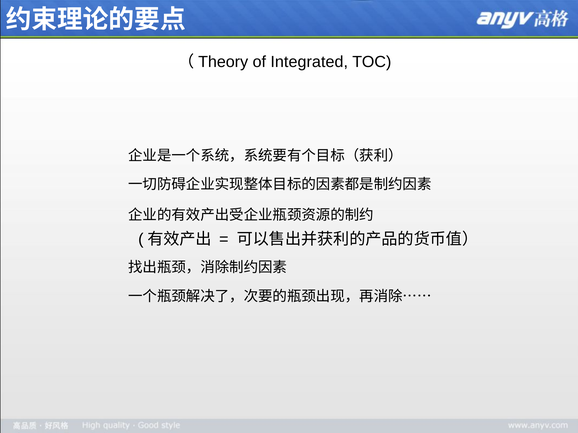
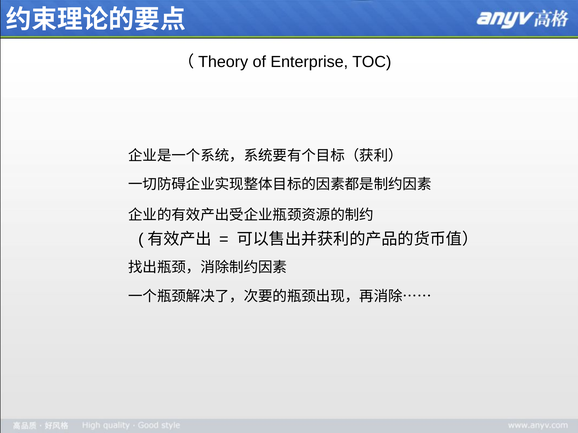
Integrated: Integrated -> Enterprise (309, 62)
